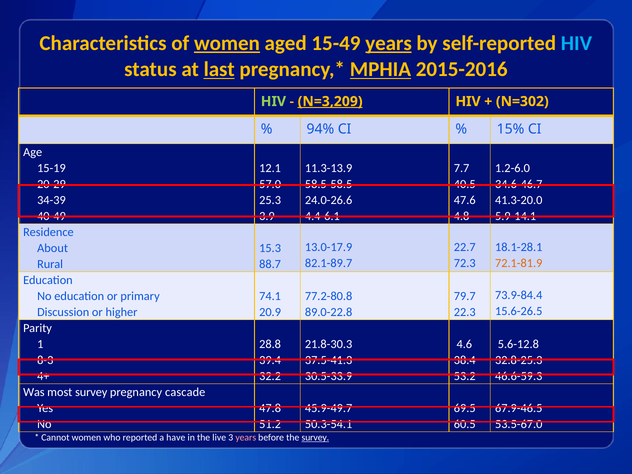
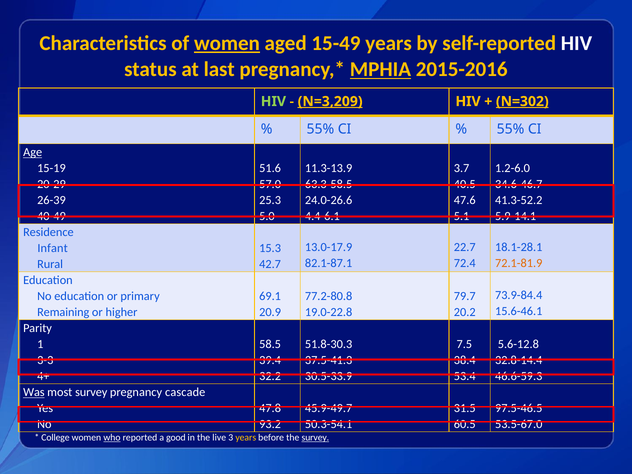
years underline: present -> none (389, 43)
HIV colour: light blue -> white (576, 43)
last underline: present -> none (219, 70)
N=302 underline: none -> present (522, 101)
94%: 94% -> 55% (320, 129)
15%: 15% -> 55% (510, 129)
Age underline: none -> present (33, 152)
12.1: 12.1 -> 51.6 (270, 168)
7.7: 7.7 -> 3.7 (462, 168)
58.5-58.5: 58.5-58.5 -> 63.3-58.5 (329, 184)
34-39: 34-39 -> 26-39 (51, 200)
41.3-20.0: 41.3-20.0 -> 41.3-52.2 (519, 200)
3.9: 3.9 -> 5.0 (267, 216)
4.8: 4.8 -> 5.1 (462, 216)
About: About -> Infant (53, 248)
82.1-89.7: 82.1-89.7 -> 82.1-87.1 (329, 263)
72.3: 72.3 -> 72.4 (465, 263)
88.7: 88.7 -> 42.7 (270, 264)
74.1: 74.1 -> 69.1 (270, 296)
15.6-26.5: 15.6-26.5 -> 15.6-46.1 (519, 311)
Discussion: Discussion -> Remaining (63, 312)
89.0-22.8: 89.0-22.8 -> 19.0-22.8 (329, 312)
22.3: 22.3 -> 20.2 (465, 312)
28.8: 28.8 -> 58.5 (270, 344)
21.8-30.3: 21.8-30.3 -> 51.8-30.3 (329, 344)
4.6: 4.6 -> 7.5 (464, 344)
8-3: 8-3 -> 3-3 (45, 360)
32.8-25.3: 32.8-25.3 -> 32.8-14.4 (519, 360)
53.2: 53.2 -> 53.4 (465, 376)
Was underline: none -> present (34, 392)
69.5: 69.5 -> 31.5 (465, 408)
67.9-46.5: 67.9-46.5 -> 97.5-46.5 (519, 408)
51.2: 51.2 -> 93.2 (270, 424)
Cannot: Cannot -> College (55, 438)
who underline: none -> present (112, 438)
have: have -> good (176, 438)
years colour: pink -> yellow (246, 438)
